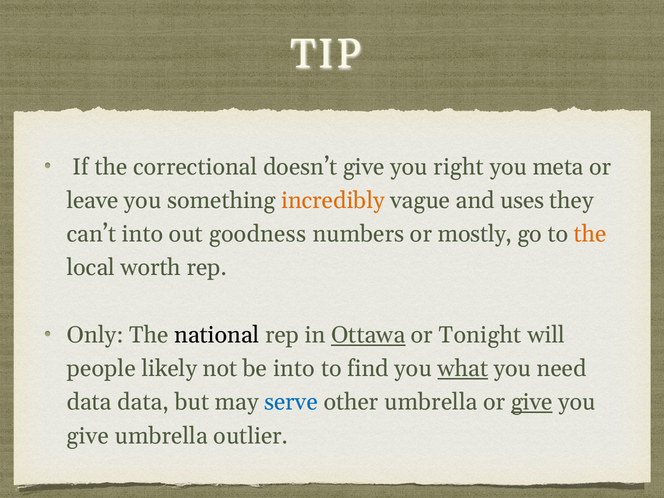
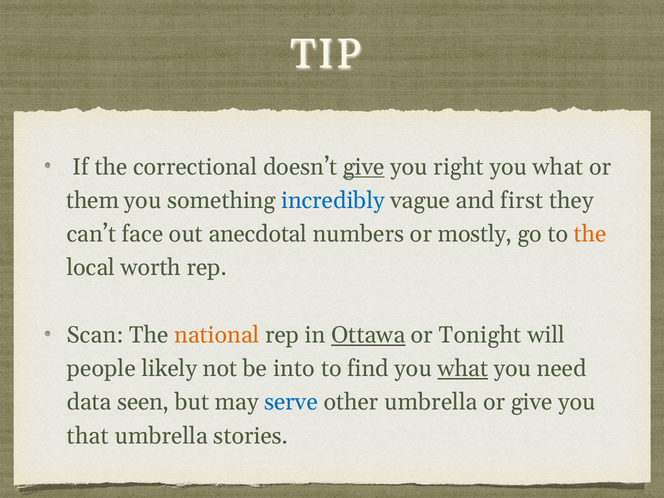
give underline: none -> present (364, 167)
meta: meta -> what (558, 167)
leave: leave -> them (93, 201)
incredibly colour: orange -> blue (333, 201)
uses: uses -> first (522, 201)
can’t into: into -> face (143, 234)
goodness: goodness -> anecdotal (258, 234)
Only: Only -> Scan (95, 335)
national colour: black -> orange (217, 335)
data data: data -> seen (143, 402)
give underline: present -> none (532, 402)
give: give -> that (88, 436)
outlier: outlier -> stories (251, 436)
